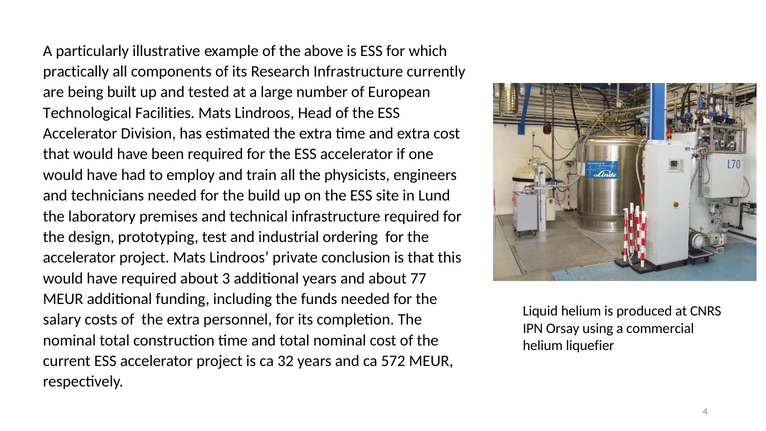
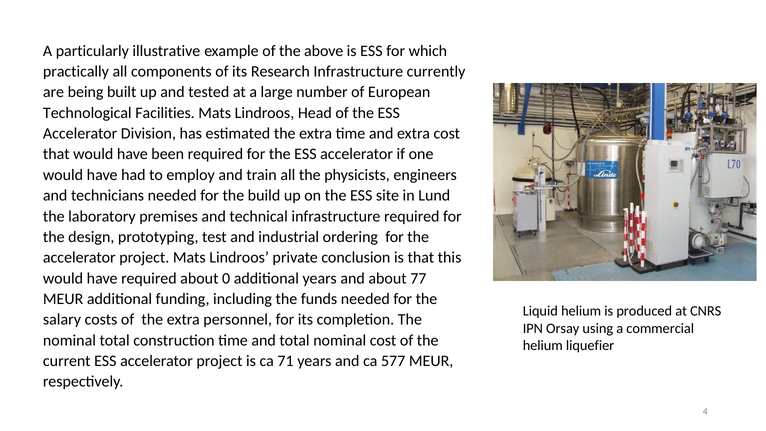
3: 3 -> 0 (226, 278)
32: 32 -> 71 (286, 361)
572: 572 -> 577 (393, 361)
